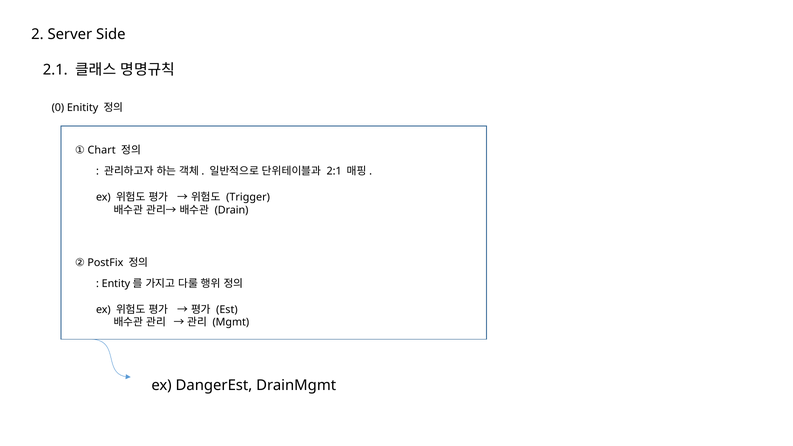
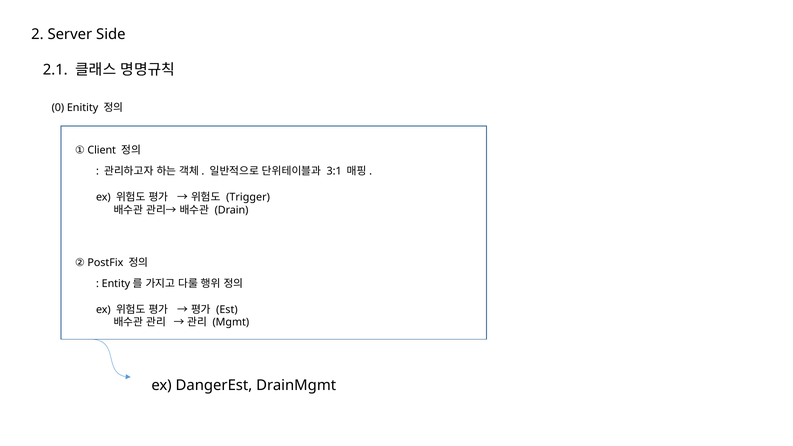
Chart: Chart -> Client (102, 150)
2:1: 2:1 -> 3:1 (334, 171)
